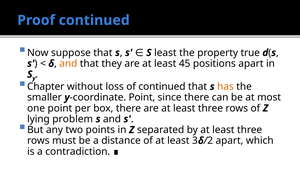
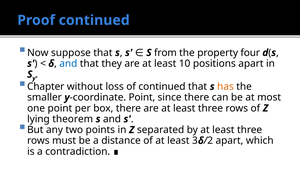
S least: least -> from (165, 53)
true: true -> four (250, 53)
and colour: orange -> blue (68, 63)
45: 45 -> 10 (185, 63)
problem: problem -> theorem (73, 119)
